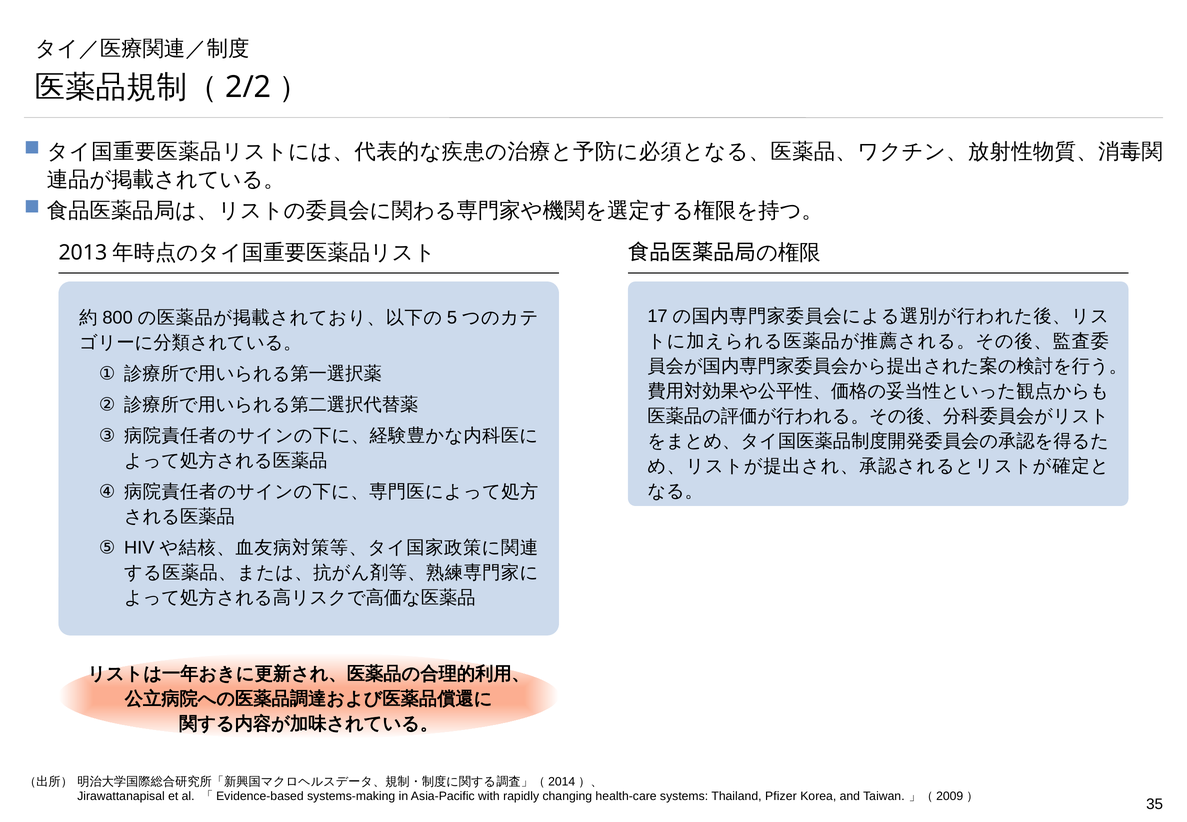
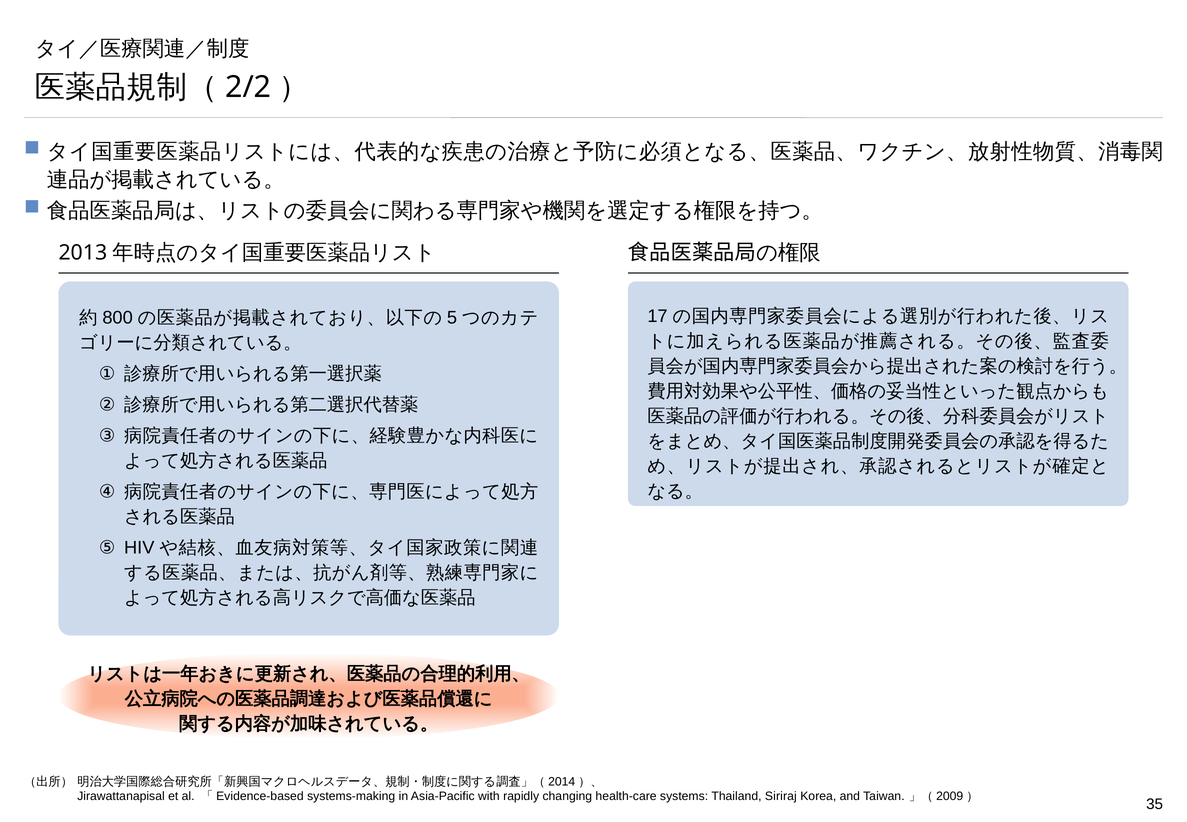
Pfizer: Pfizer -> Siriraj (781, 796)
